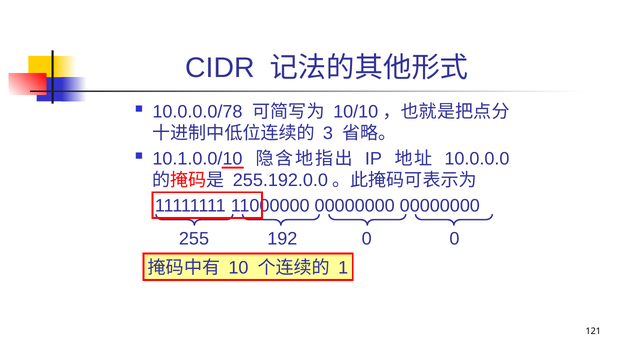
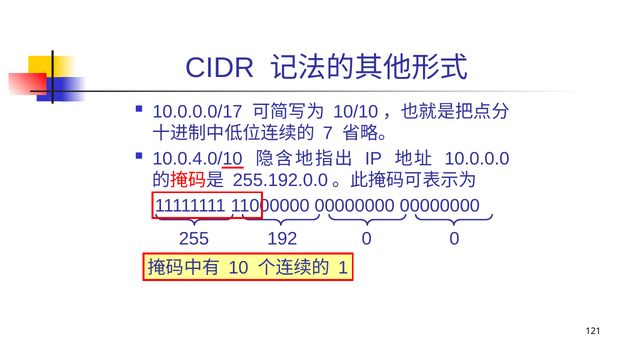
10.0.0.0/78: 10.0.0.0/78 -> 10.0.0.0/17 (197, 112)
3: 3 -> 7 (328, 133)
10.1.0.0/10: 10.1.0.0/10 -> 10.0.4.0/10 (197, 159)
